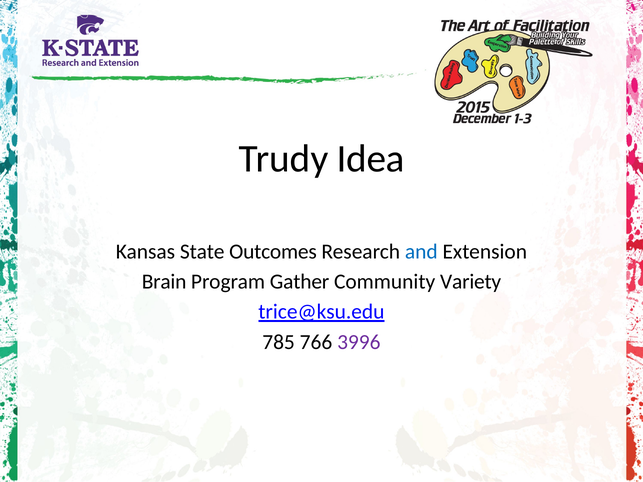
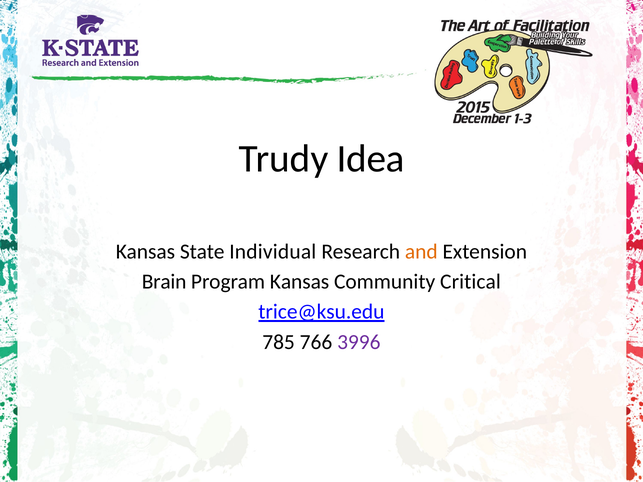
Outcomes: Outcomes -> Individual (273, 252)
and colour: blue -> orange (421, 252)
Program Gather: Gather -> Kansas (300, 282)
Variety: Variety -> Critical (470, 282)
